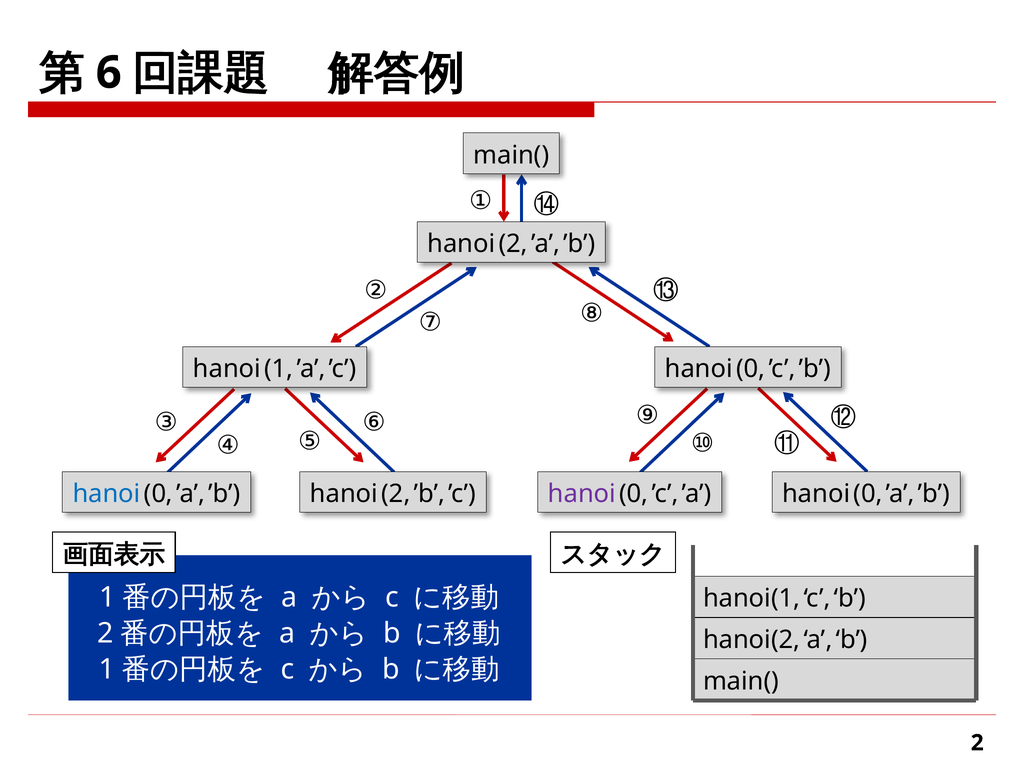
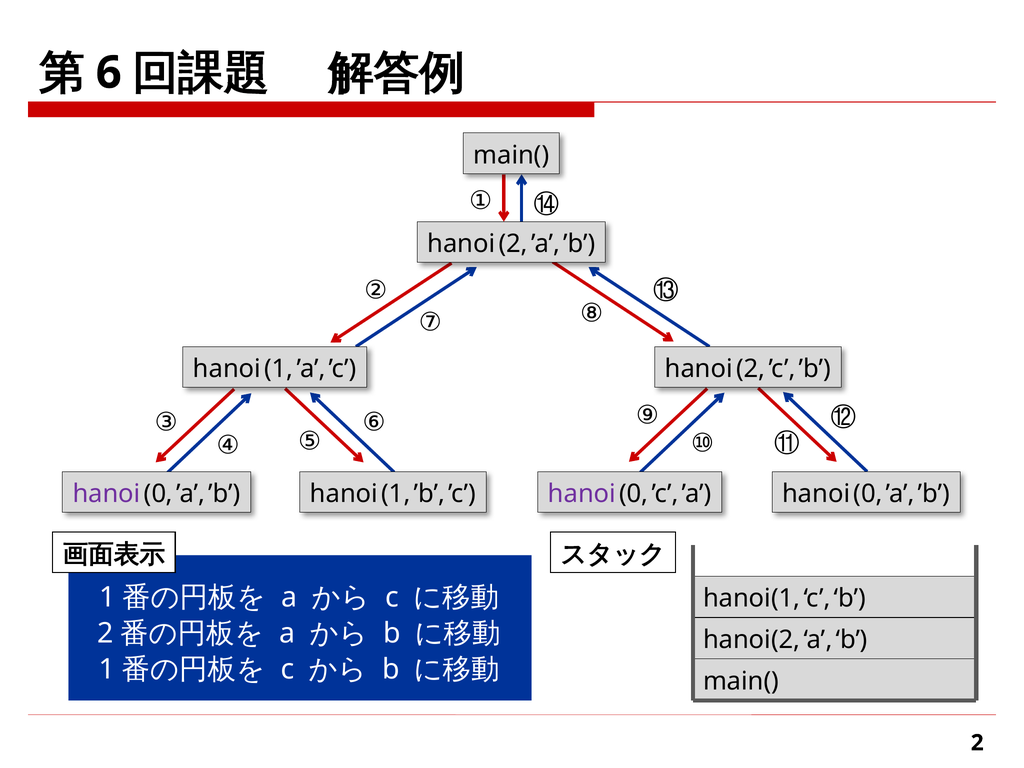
0: 0 -> 2 (751, 369)
hanoi colour: blue -> purple (107, 494)
2: 2 -> 1 (396, 494)
